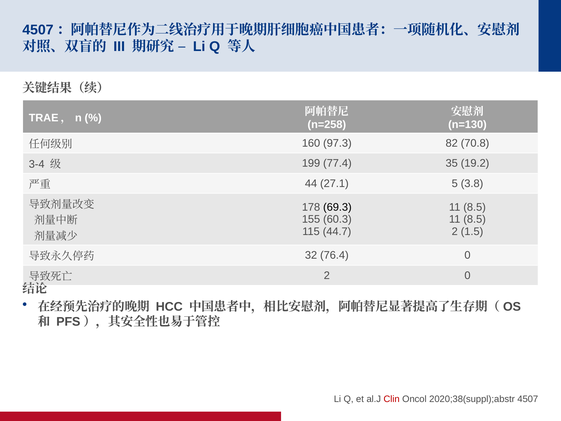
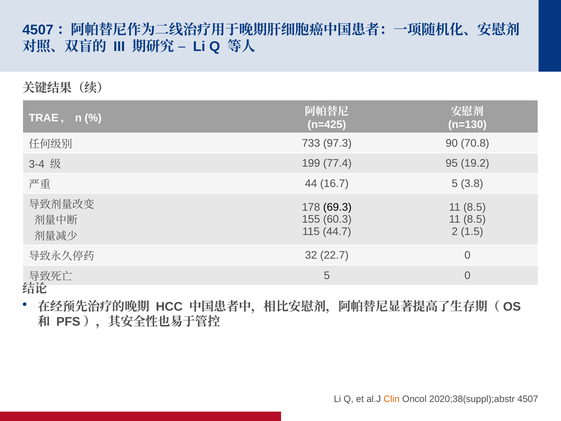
n=258: n=258 -> n=425 (327, 125)
160: 160 -> 733 (311, 143)
82: 82 -> 90 (452, 143)
35: 35 -> 95 (452, 163)
27.1: 27.1 -> 16.7 (334, 183)
76.4: 76.4 -> 22.7 (334, 255)
2: 2 -> 5 (327, 275)
Clin colour: red -> orange (392, 399)
